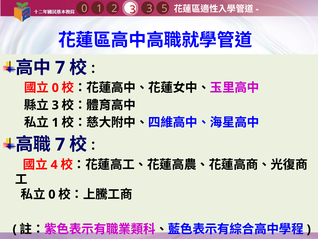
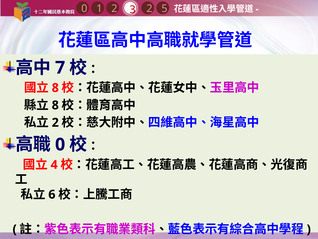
1 3: 3 -> 2 (149, 9)
0: 0 -> 8 (55, 88)
3: 3 -> 8 (55, 105)
1: 1 -> 2 (55, 122)
7: 7 -> 0 (60, 144)
0: 0 -> 6 (52, 194)
